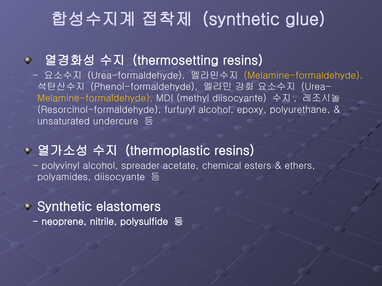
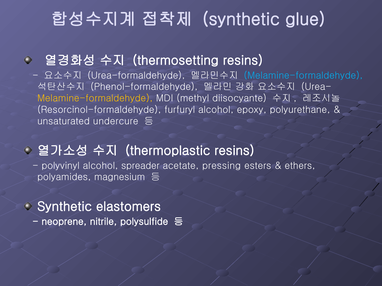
Melamine-formaldehyde colour: yellow -> light blue (303, 76)
chemical: chemical -> pressing (222, 166)
polyamides diisocyante: diisocyante -> magnesium (120, 177)
